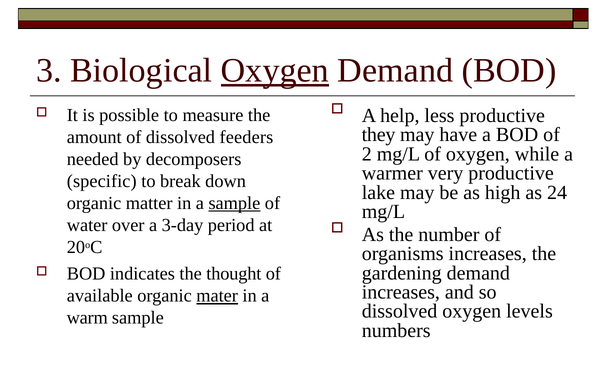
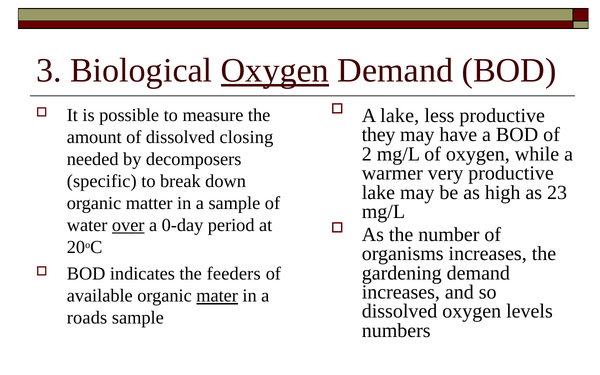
A help: help -> lake (400, 116)
feeders: feeders -> closing (246, 137)
24: 24 -> 23 (557, 192)
sample underline: present -> none (234, 203)
over underline: none -> present (128, 225)
3-day: 3-day -> 0-day (183, 225)
thought: thought -> feeders (234, 274)
warm: warm -> roads (87, 318)
